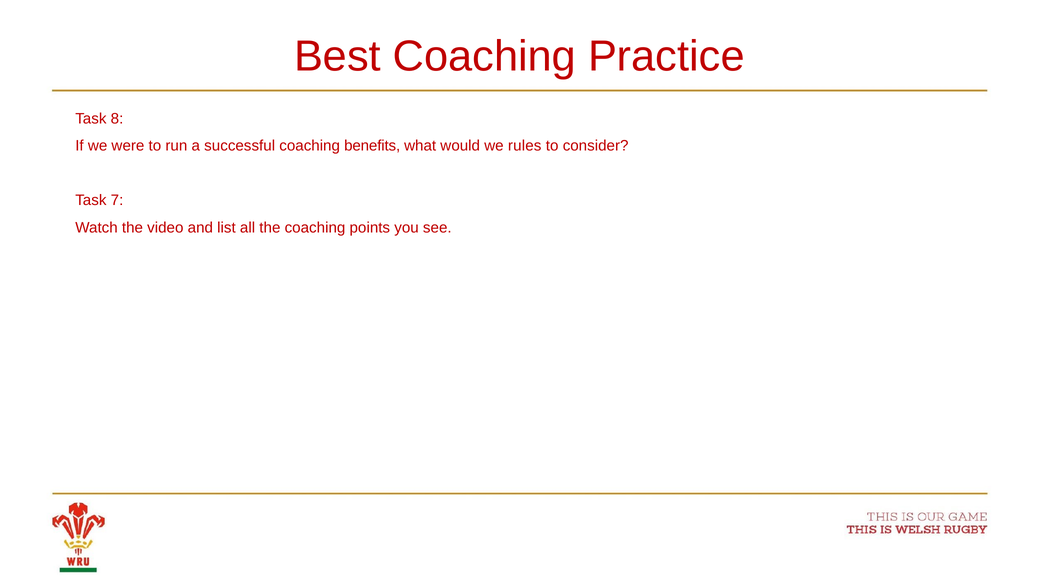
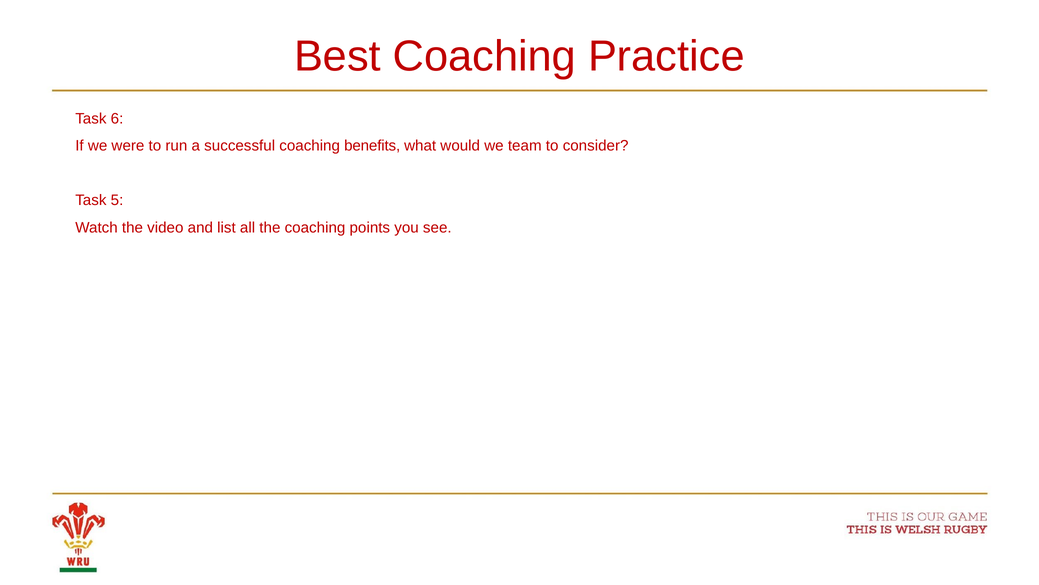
8: 8 -> 6 (117, 119)
rules: rules -> team (525, 146)
7: 7 -> 5 (117, 200)
